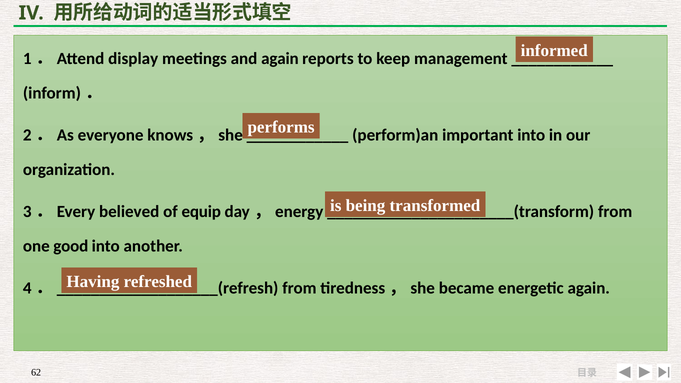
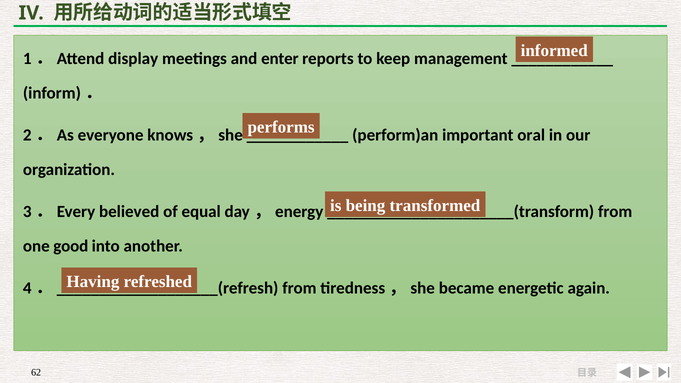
and again: again -> enter (280, 58)
important into: into -> oral (531, 135)
equip: equip -> equal (201, 212)
